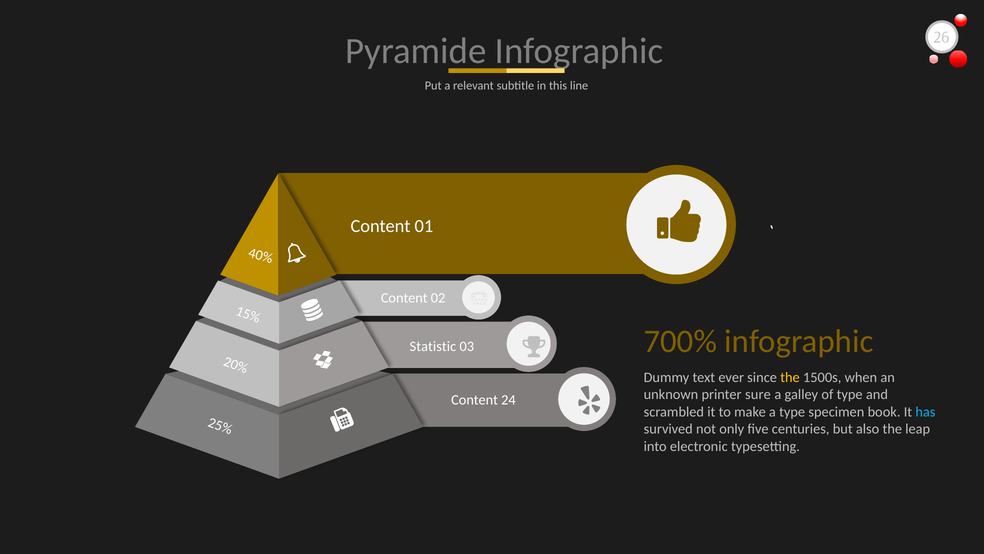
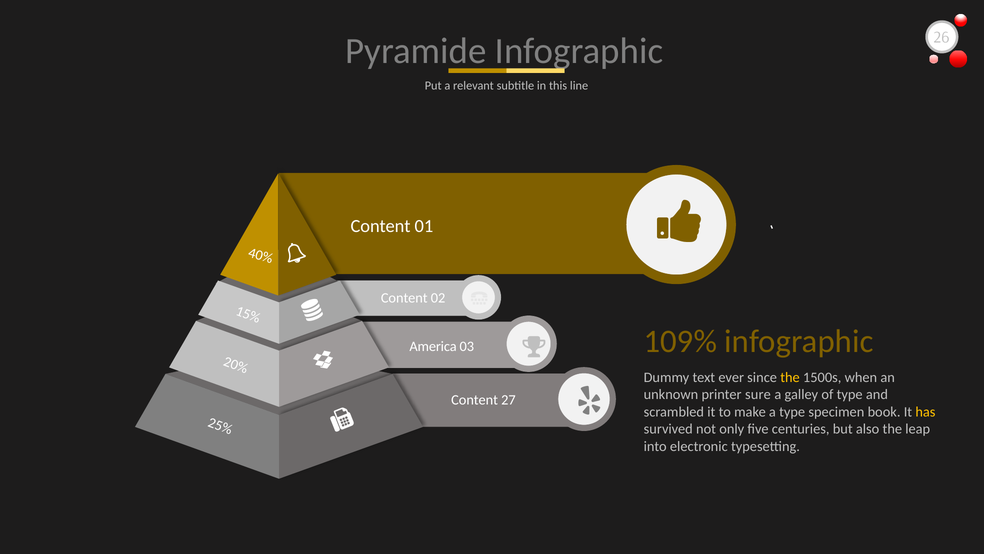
700%: 700% -> 109% (680, 341)
Statistic: Statistic -> America (433, 346)
24: 24 -> 27 (508, 399)
has colour: light blue -> yellow (925, 412)
